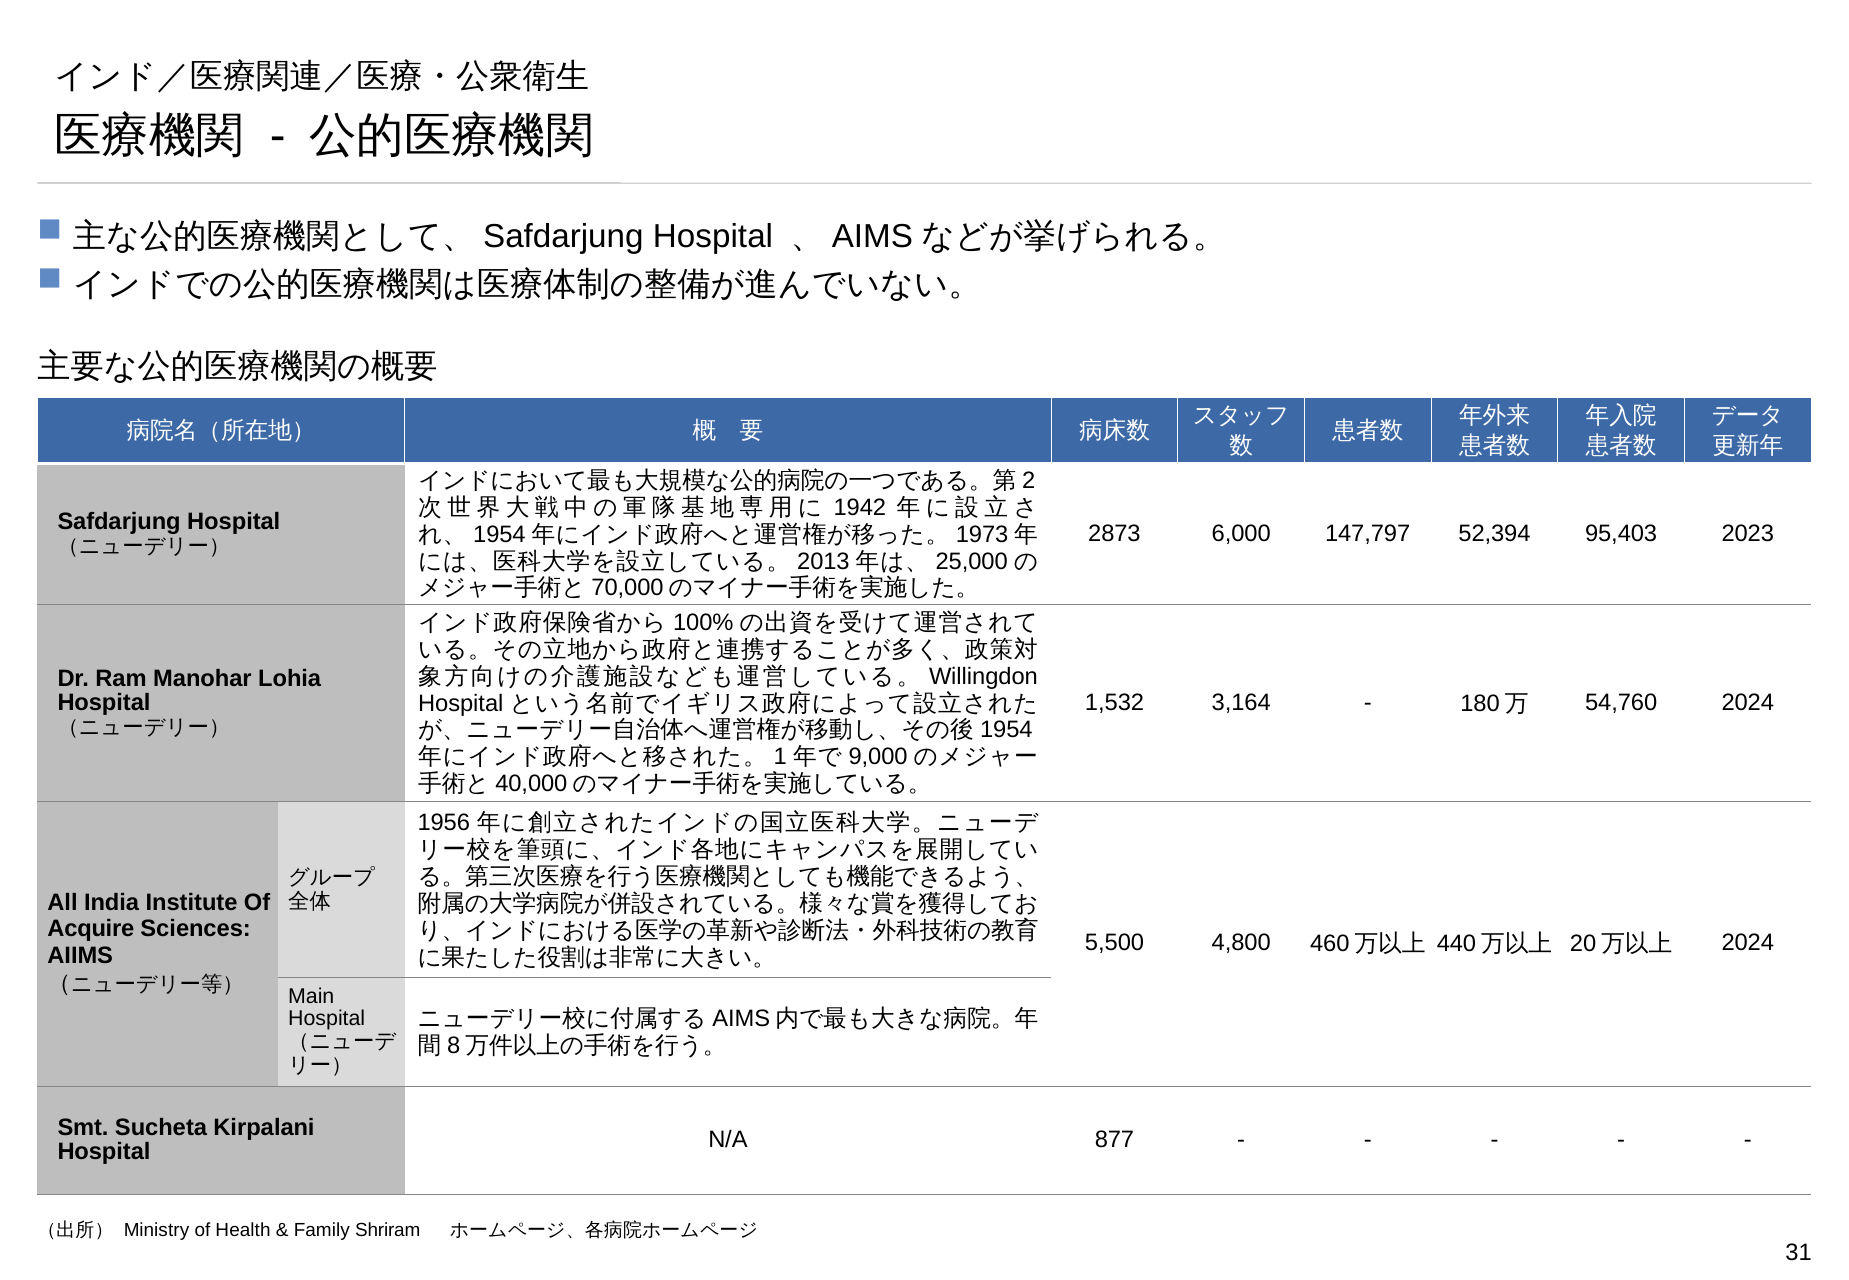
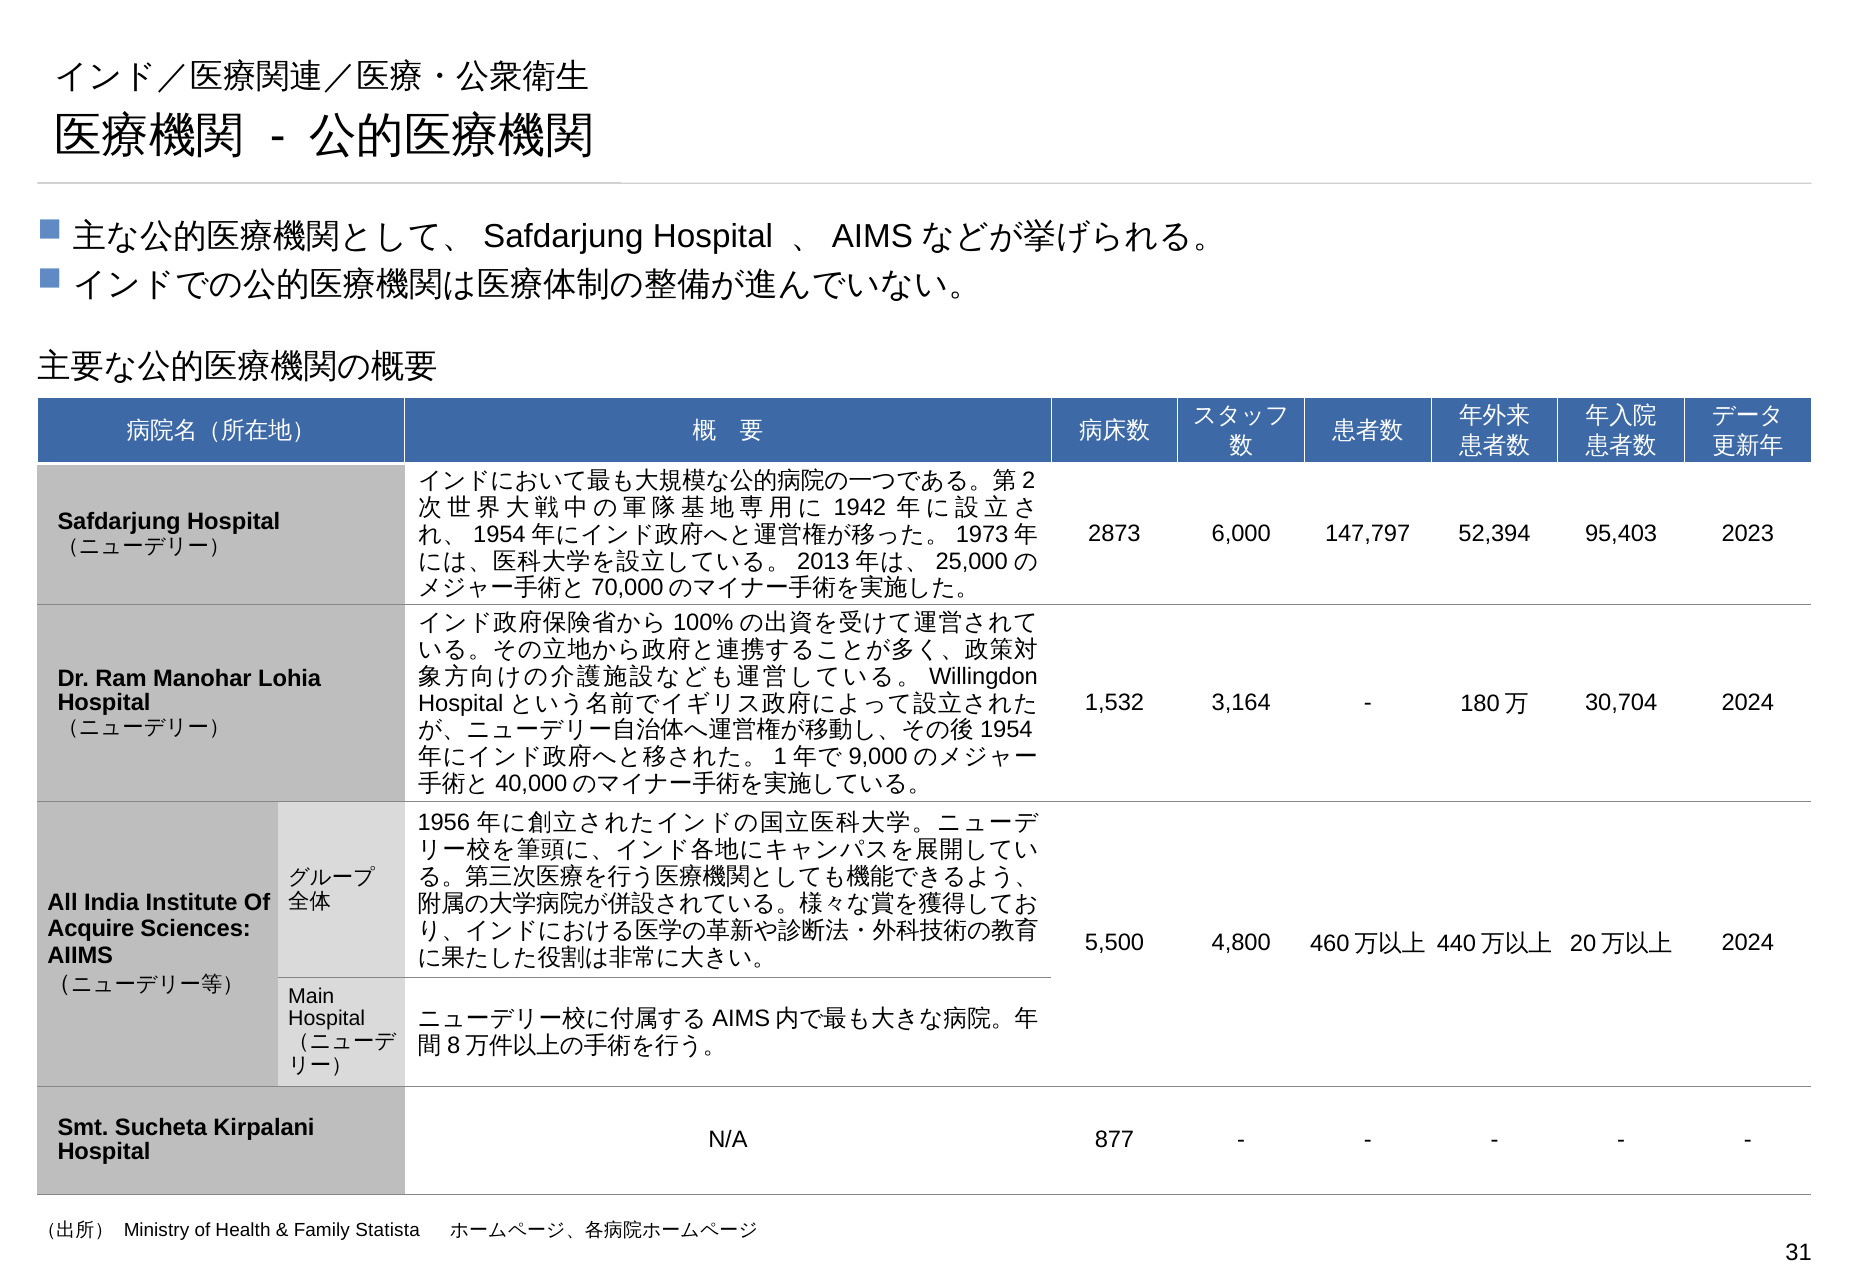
54,760: 54,760 -> 30,704 (1621, 702)
Shriram: Shriram -> Statista (388, 1231)
